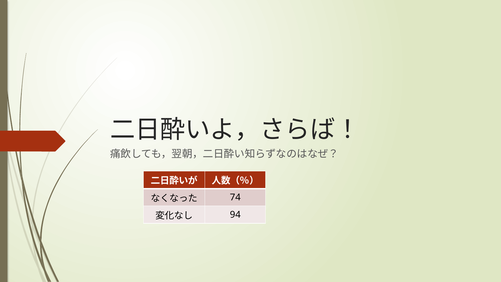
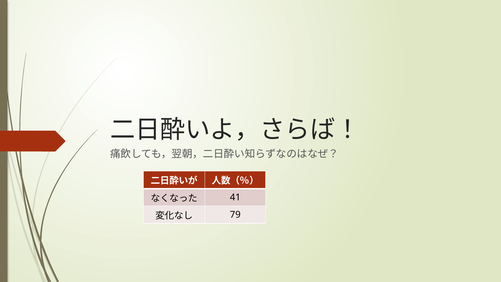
74: 74 -> 41 (235, 197)
94: 94 -> 79 (235, 215)
